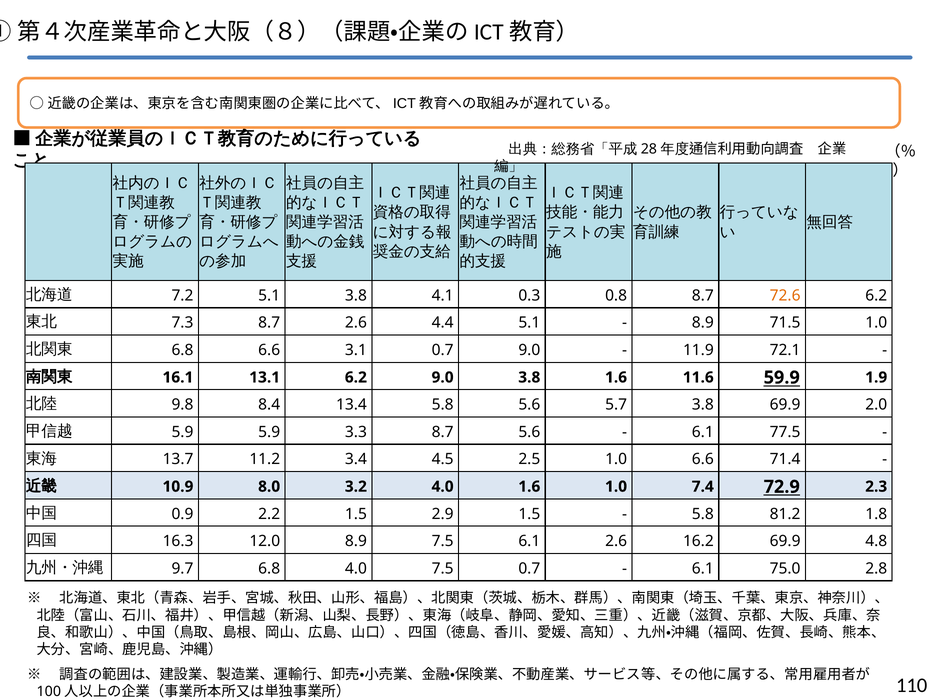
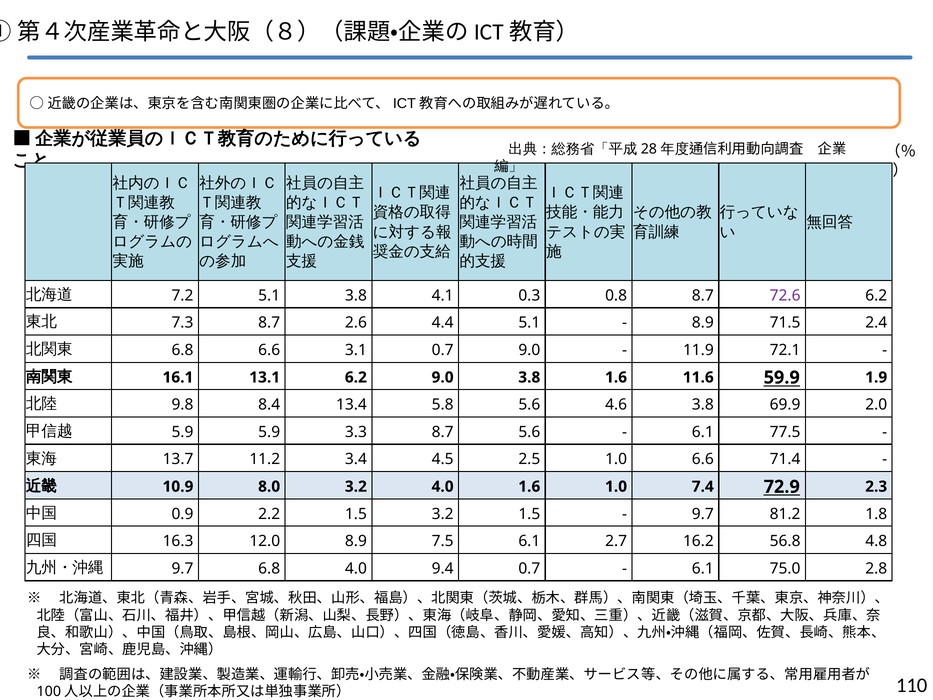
72.6 colour: orange -> purple (785, 295)
71.5 1.0: 1.0 -> 2.4 (876, 323)
5.7: 5.7 -> 4.6 (616, 405)
1.5 2.9: 2.9 -> 3.2 (443, 514)
5.8: 5.8 -> 9.7 (703, 514)
6.1 2.6: 2.6 -> 2.7 (616, 541)
16.2 69.9: 69.9 -> 56.8 (785, 541)
4.0 7.5: 7.5 -> 9.4 (443, 568)
